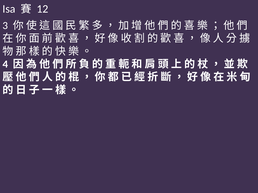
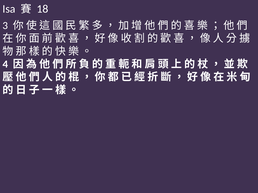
12: 12 -> 18 (43, 9)
